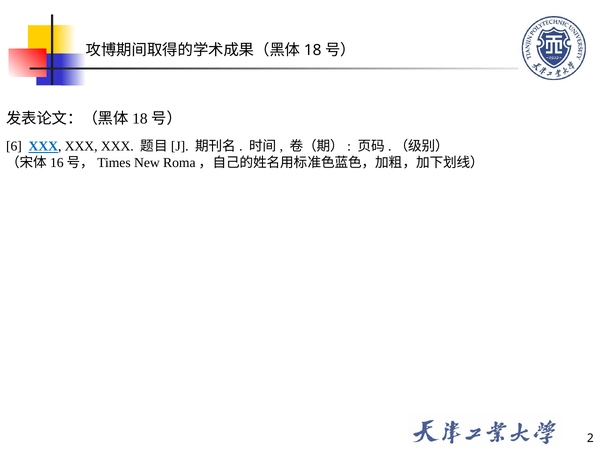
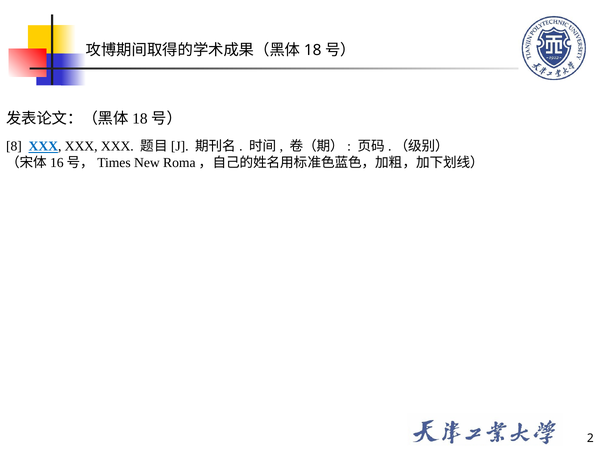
6: 6 -> 8 (14, 146)
